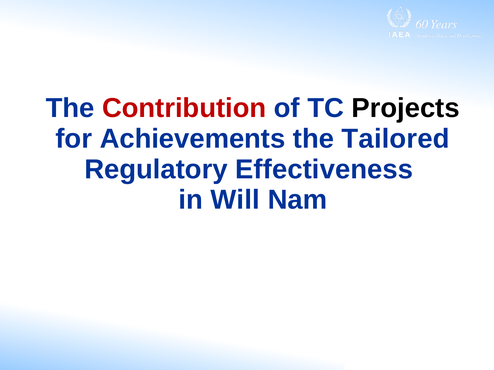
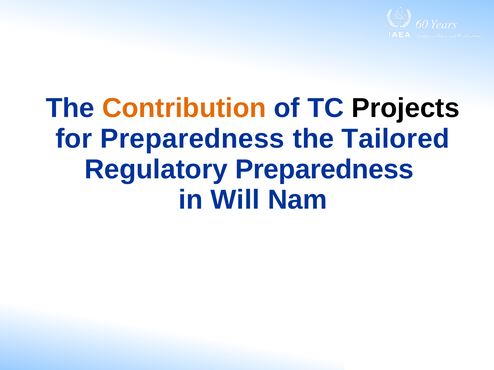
Contribution colour: red -> orange (184, 108)
for Achievements: Achievements -> Preparedness (192, 139)
Regulatory Effectiveness: Effectiveness -> Preparedness (324, 170)
